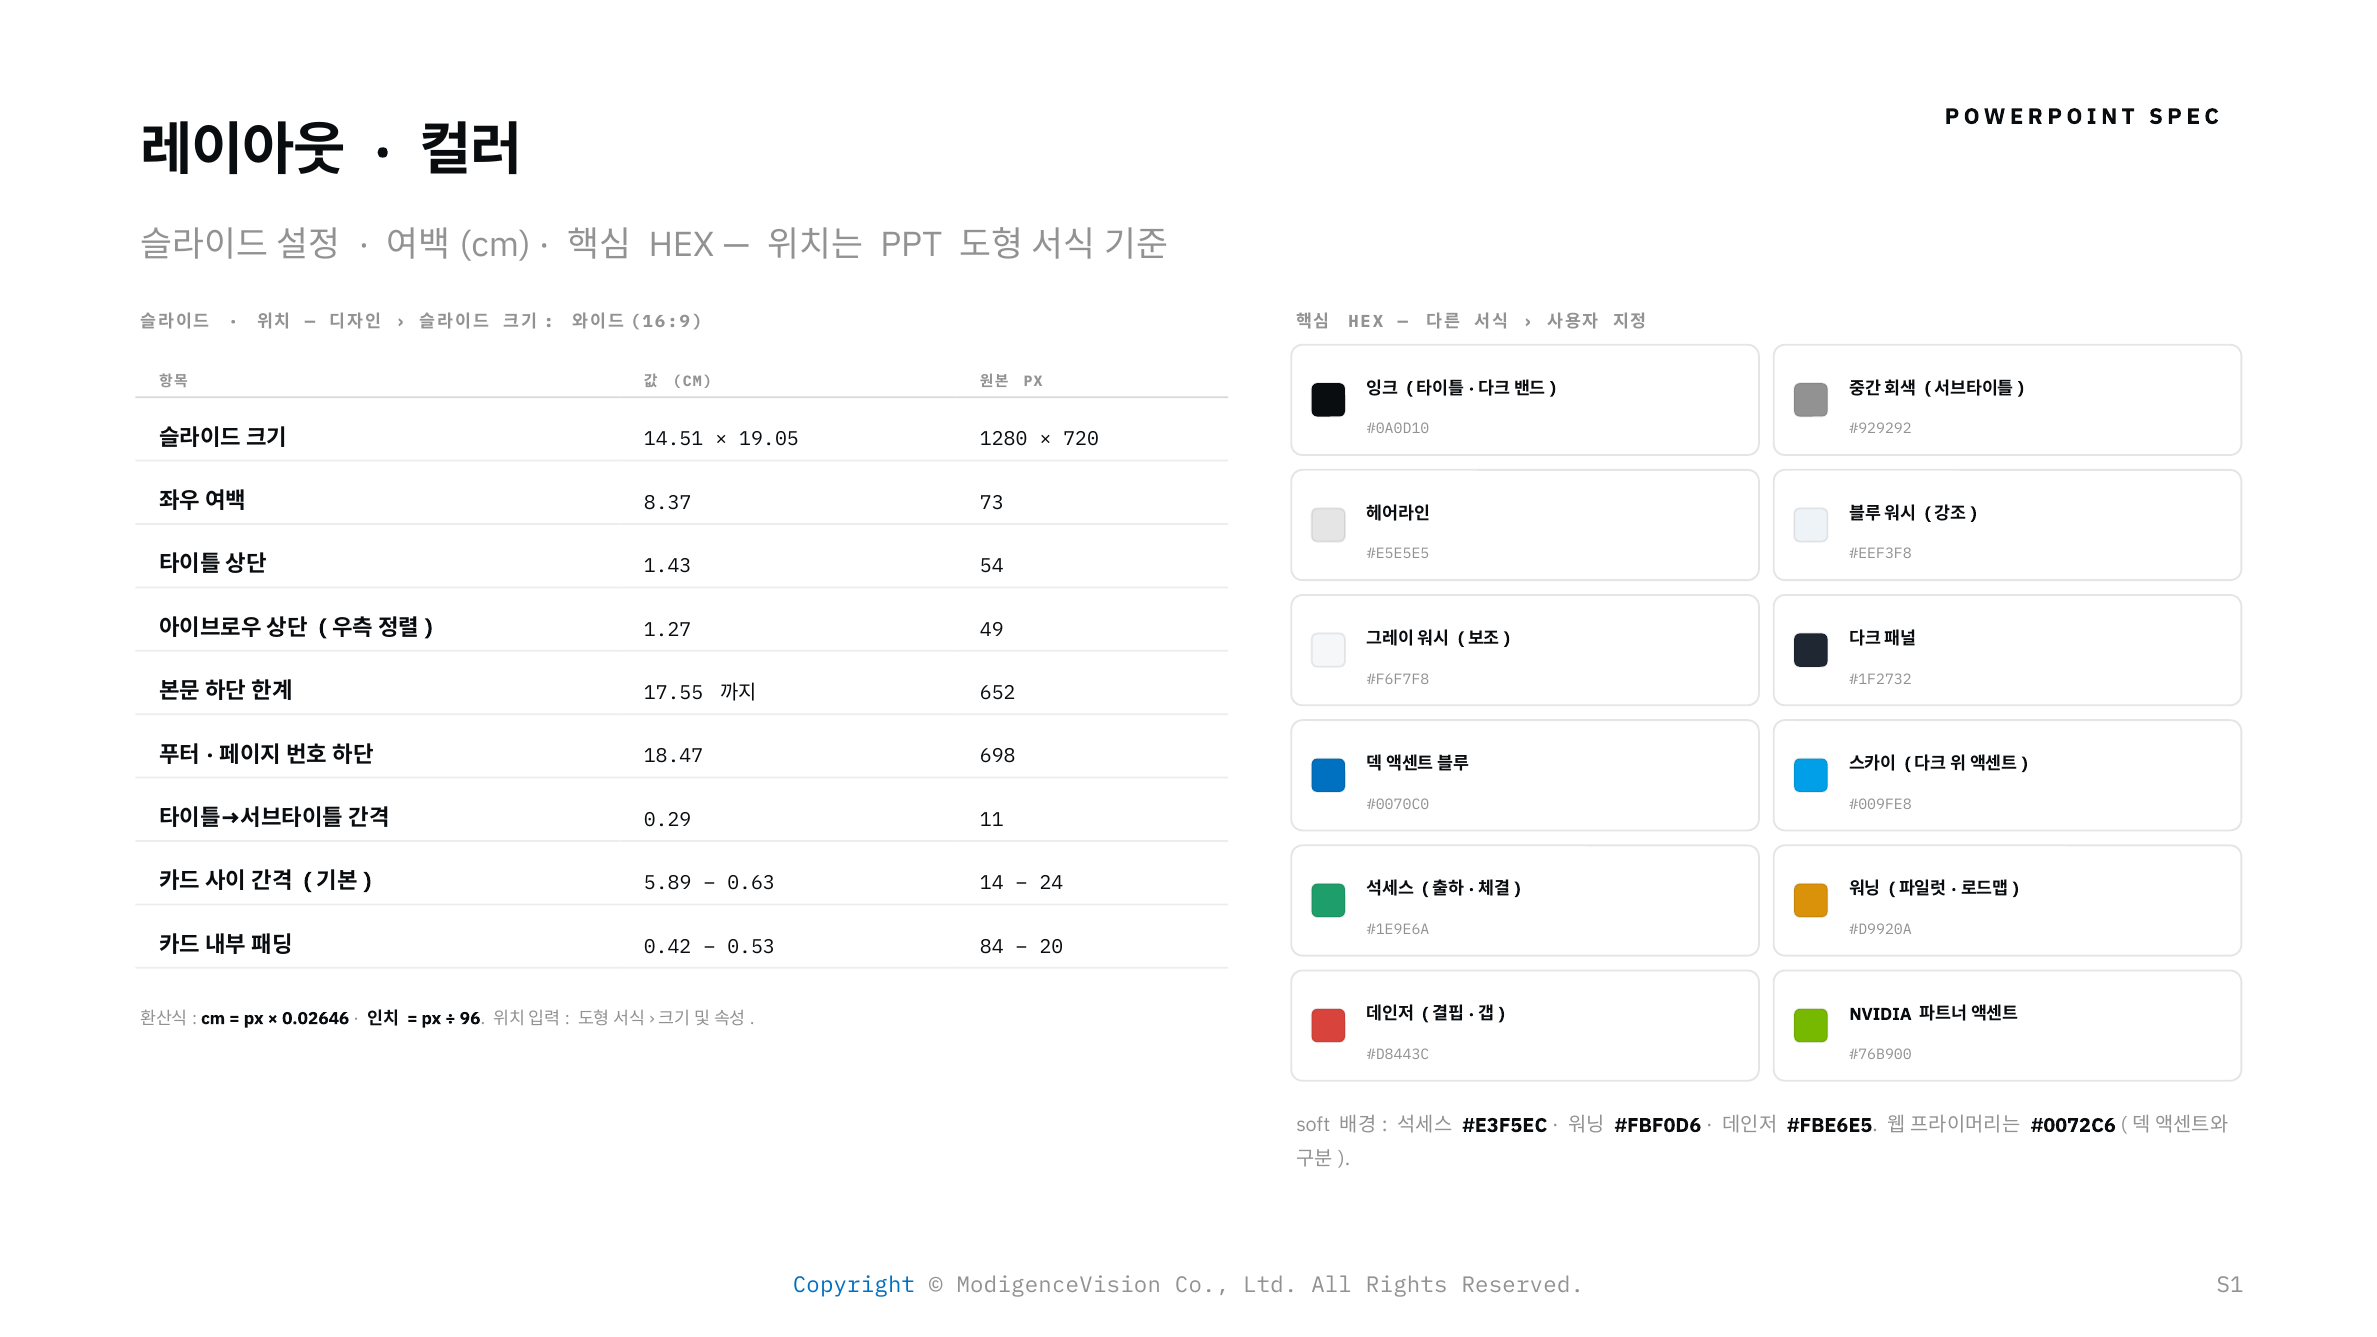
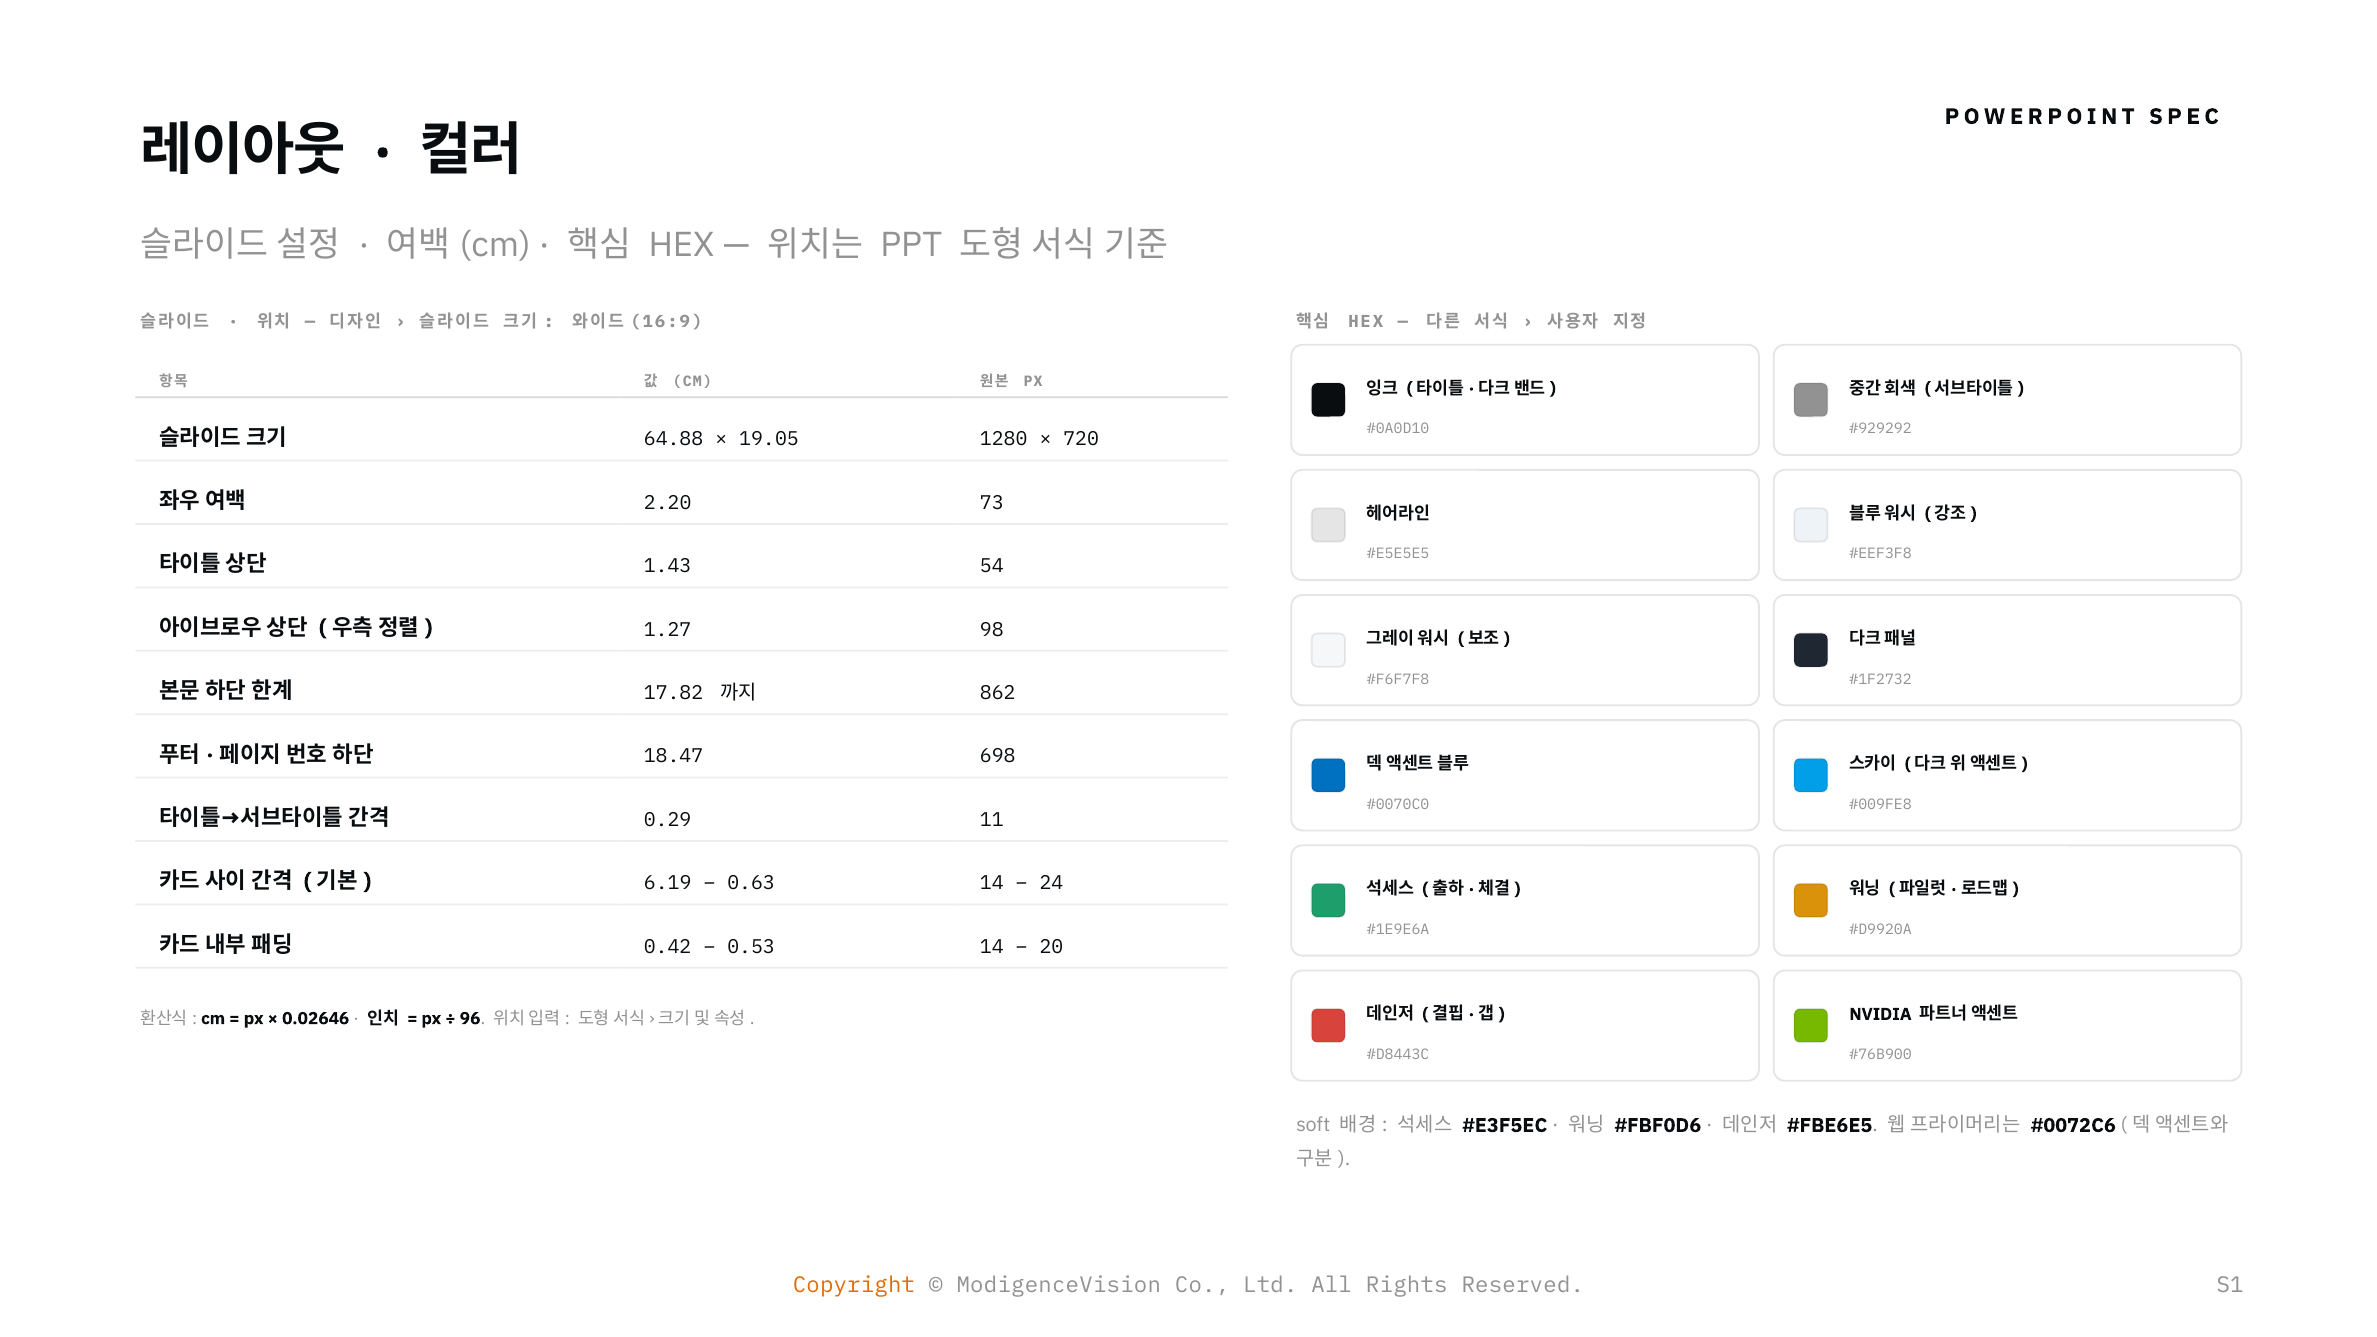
14.51: 14.51 -> 64.88 (674, 439)
8.37: 8.37 -> 2.20 (668, 503)
49: 49 -> 98 (992, 630)
17.55: 17.55 -> 17.82 (674, 693)
652: 652 -> 862 (998, 693)
5.89: 5.89 -> 6.19 (668, 883)
0.53 84: 84 -> 14 (992, 947)
Copyright colour: blue -> orange (854, 1285)
